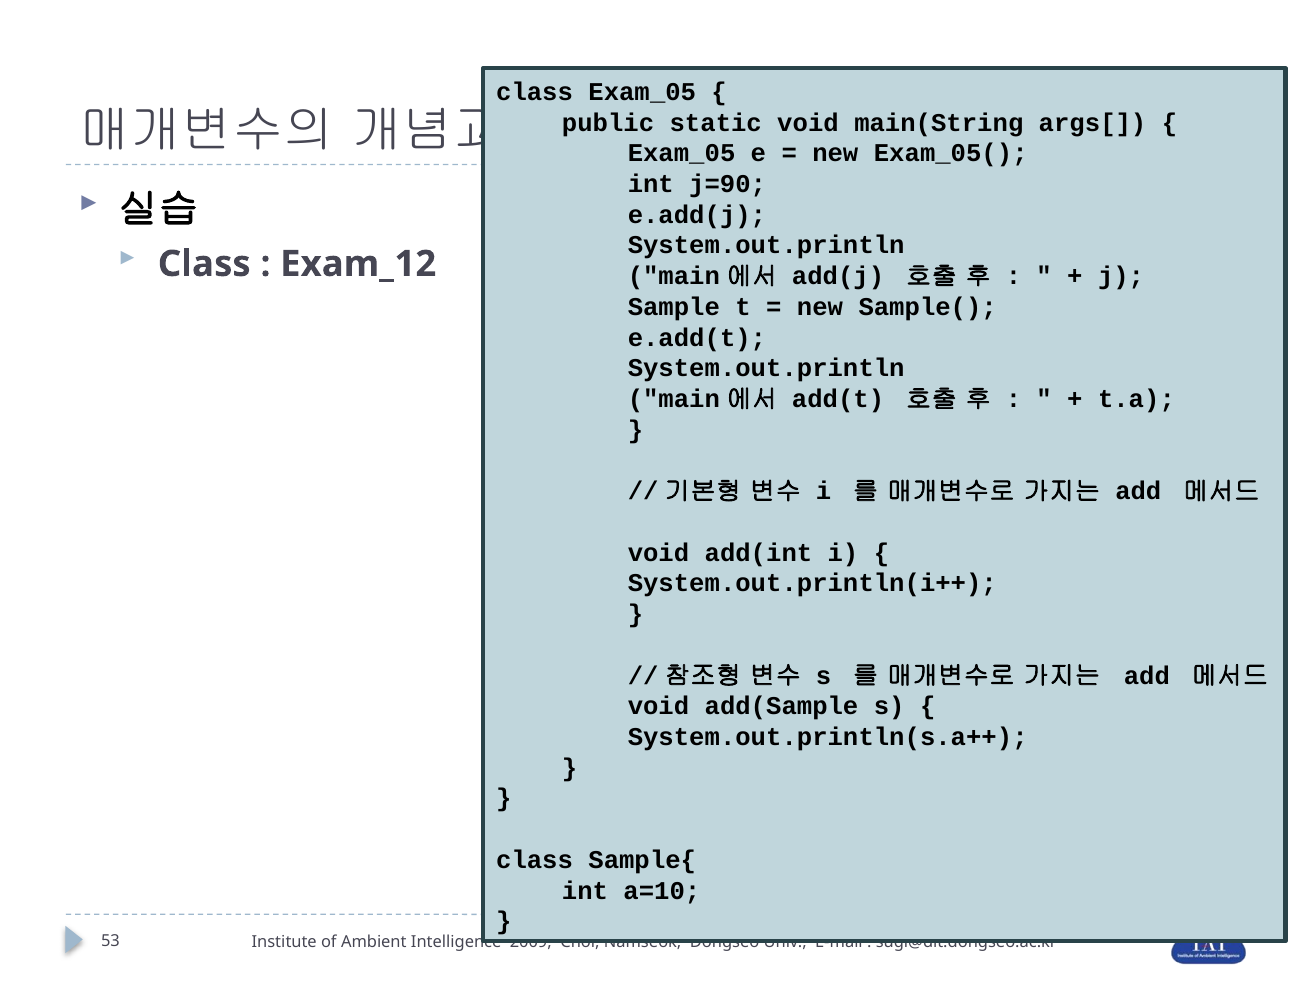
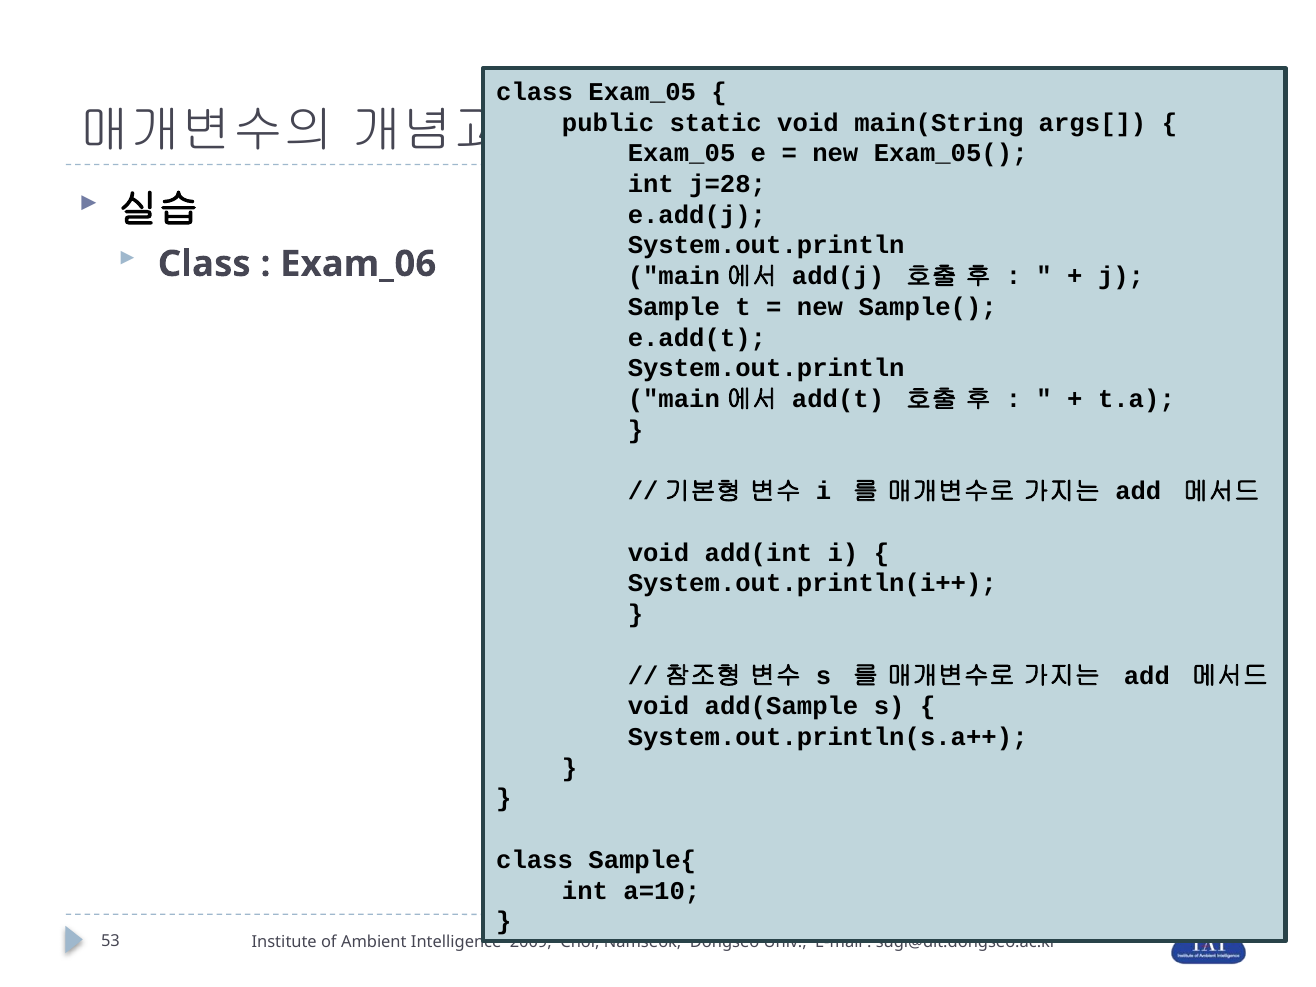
j=90: j=90 -> j=28 (728, 184)
Exam_12: Exam_12 -> Exam_06 (358, 264)
